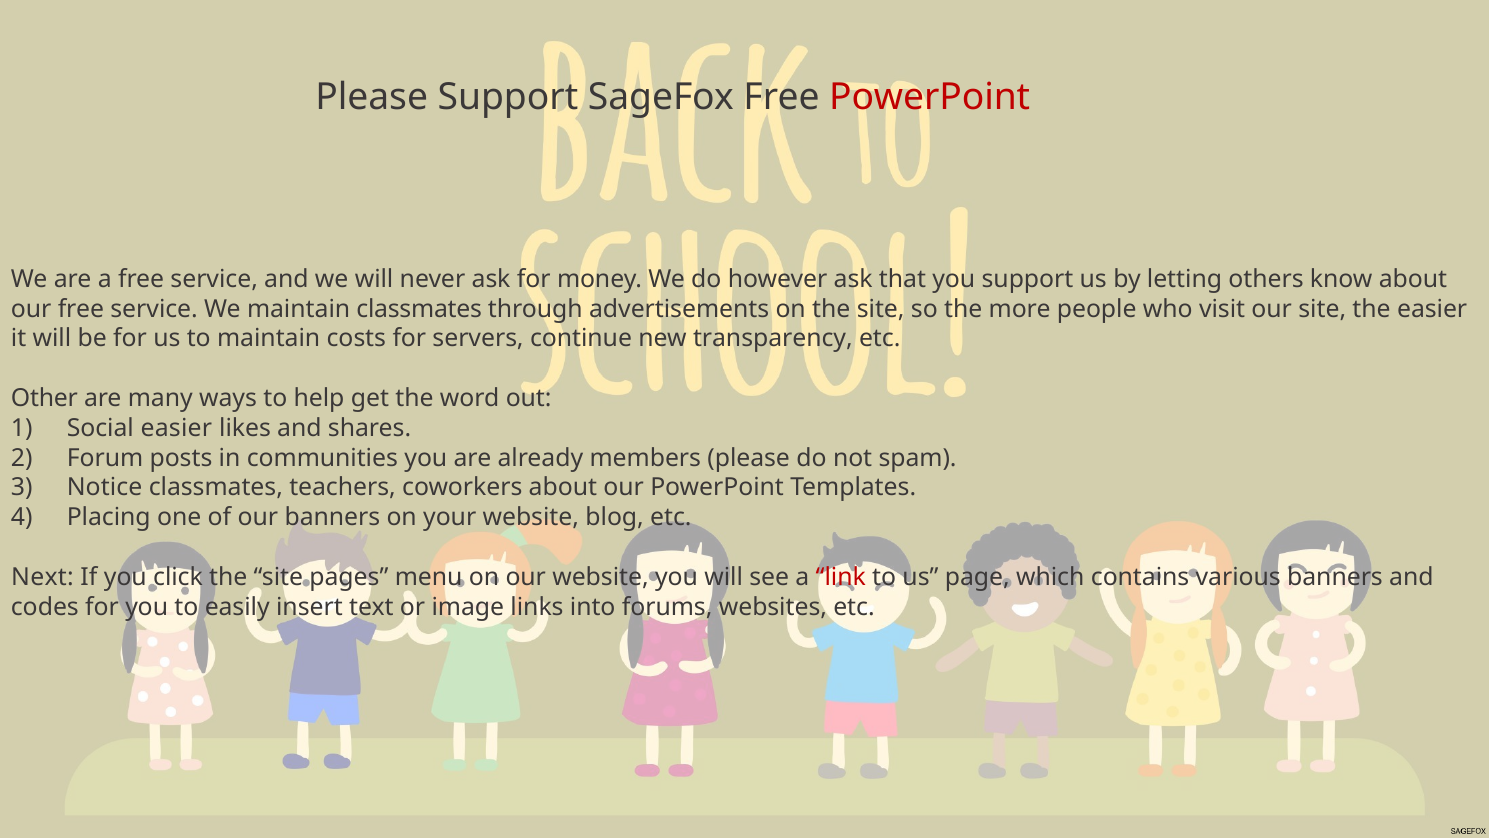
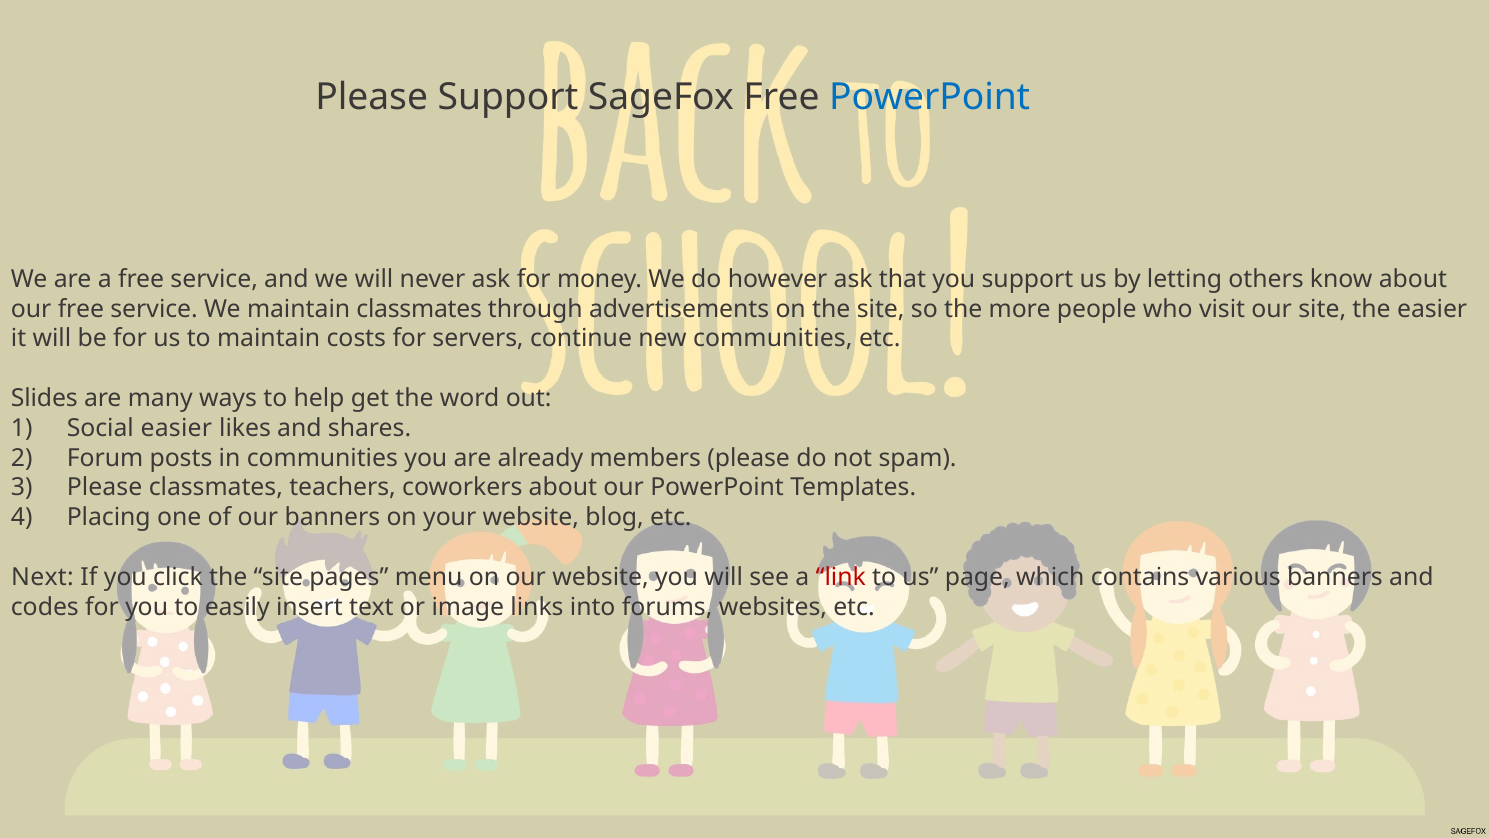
PowerPoint colour: red -> blue (930, 98)
new transparency: transparency -> communities (773, 339)
Other: Other -> Slides (44, 398)
Notice: Notice -> Please (105, 487)
